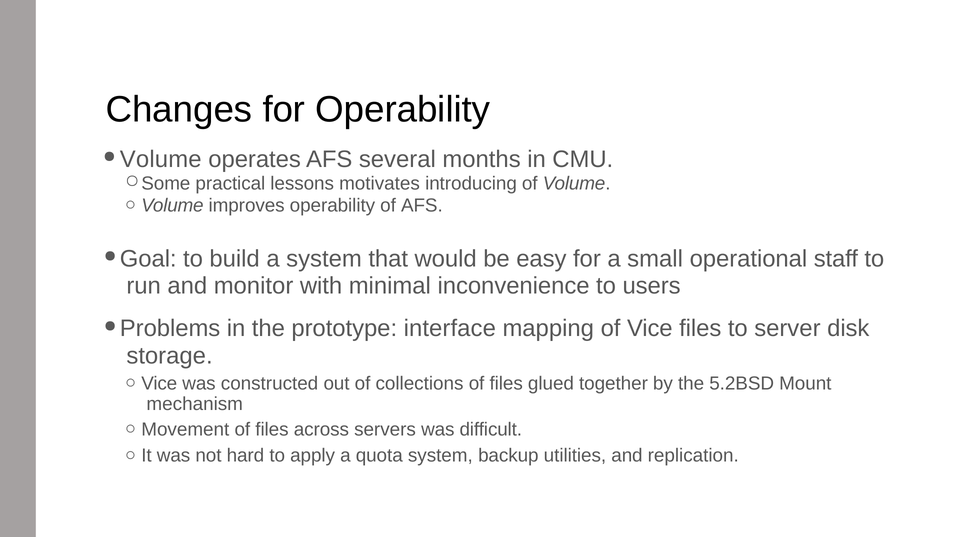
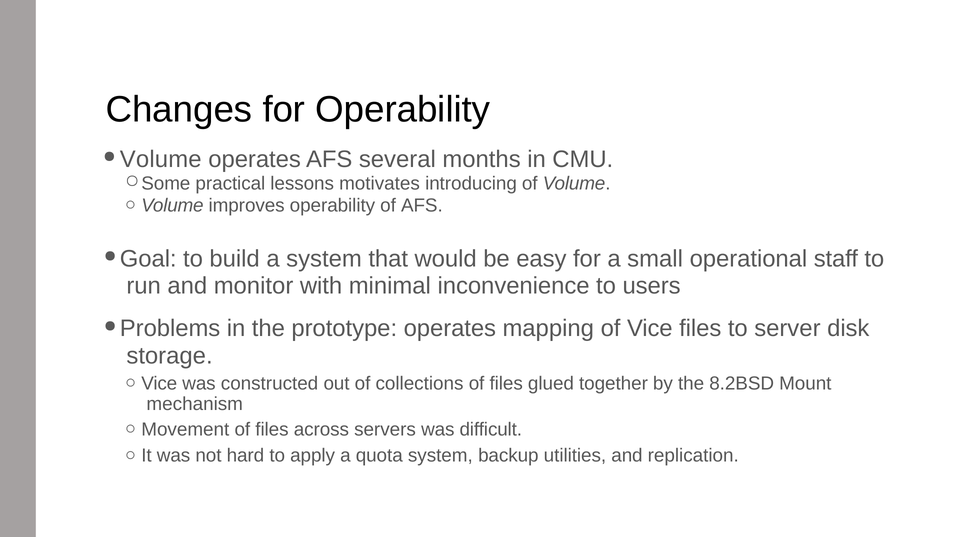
prototype interface: interface -> operates (450, 329)
5.2BSD: 5.2BSD -> 8.2BSD (742, 384)
